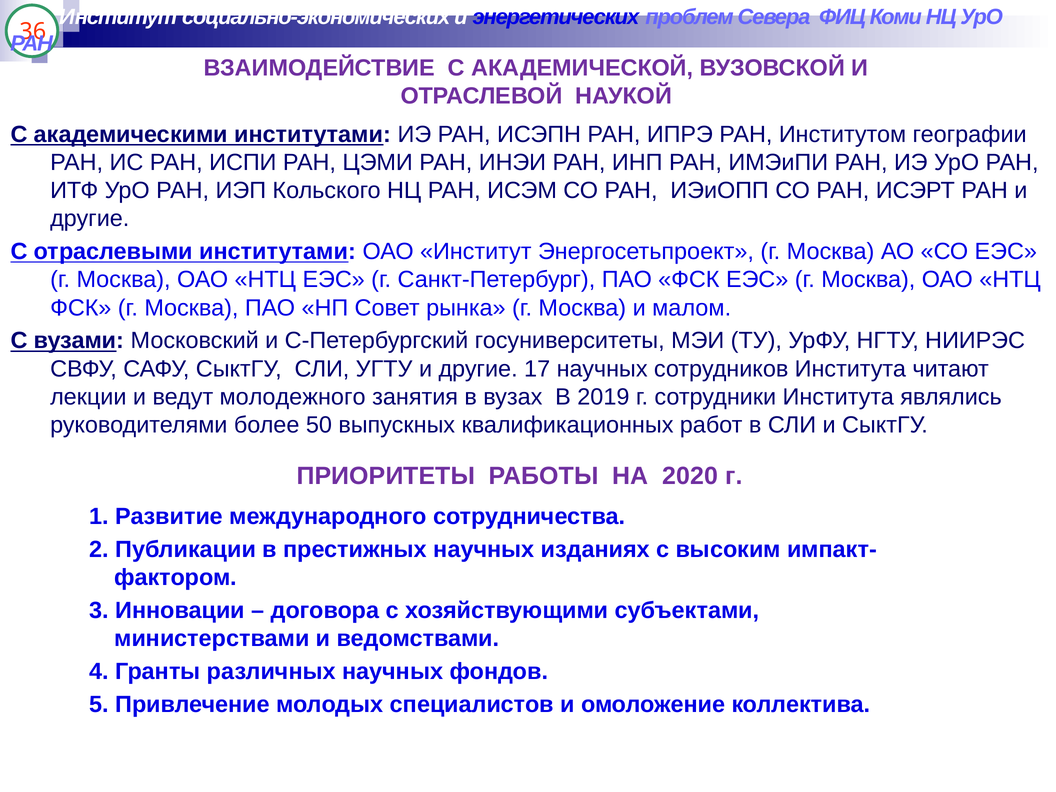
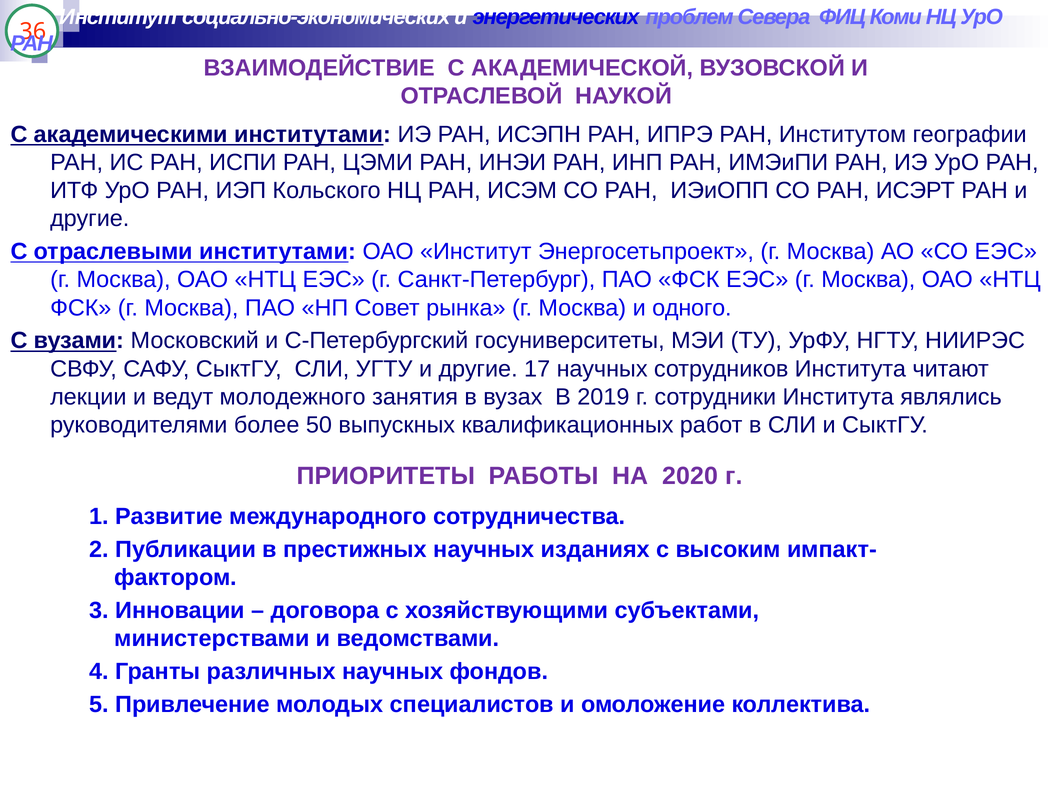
малом: малом -> одного (692, 308)
